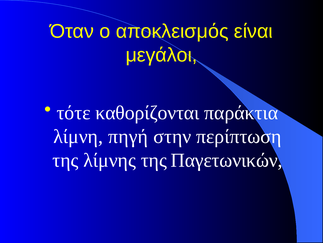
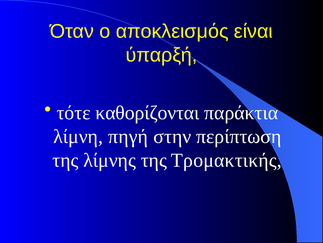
μεγάλοι: μεγάλοι -> ύπαρξή (161, 55)
Παγετωνικών: Παγετωνικών -> Τρομακτικής (226, 160)
